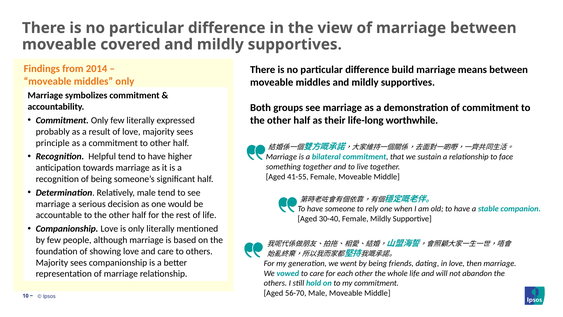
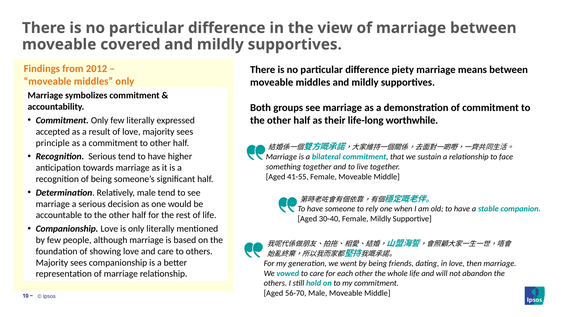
2014: 2014 -> 2012 (97, 69)
build: build -> piety (403, 70)
probably: probably -> accepted (53, 132)
Recognition Helpful: Helpful -> Serious (102, 156)
